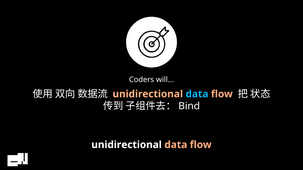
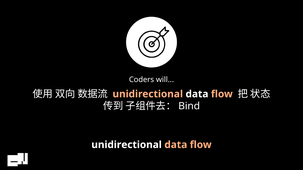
data colour: light blue -> white (197, 94)
